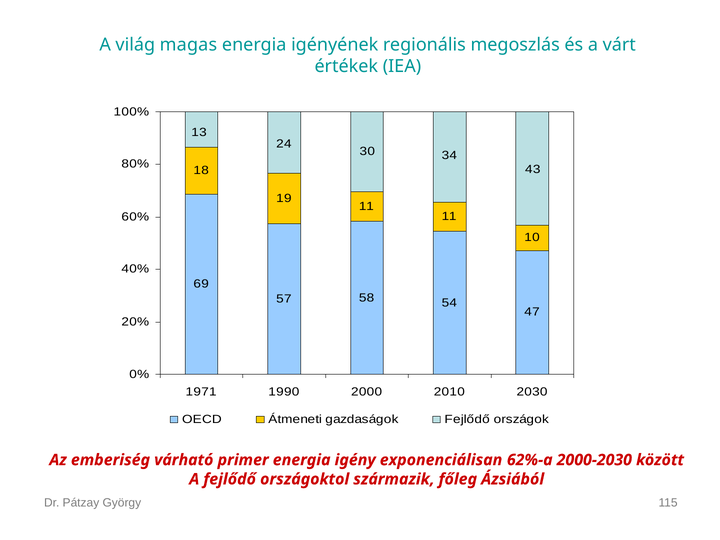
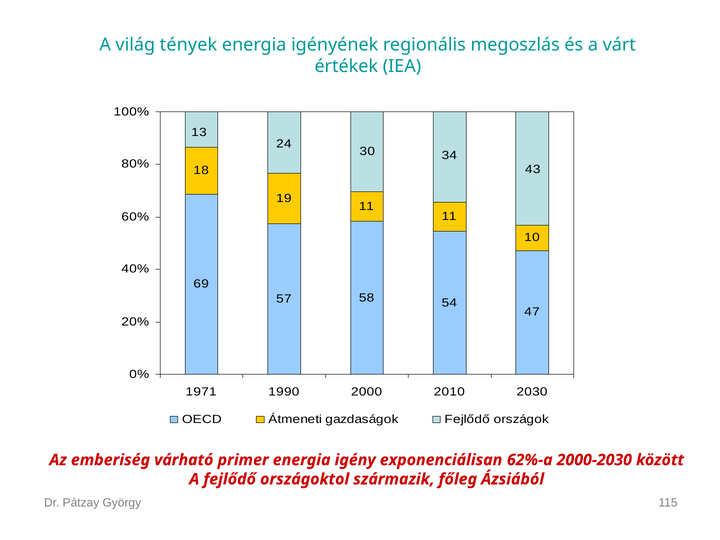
magas: magas -> tények (188, 45)
